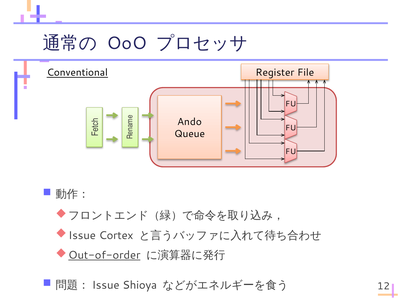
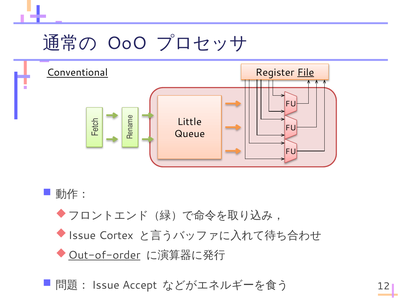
File underline: none -> present (306, 72)
Ando: Ando -> Little (189, 122)
Shioya: Shioya -> Accept (140, 285)
